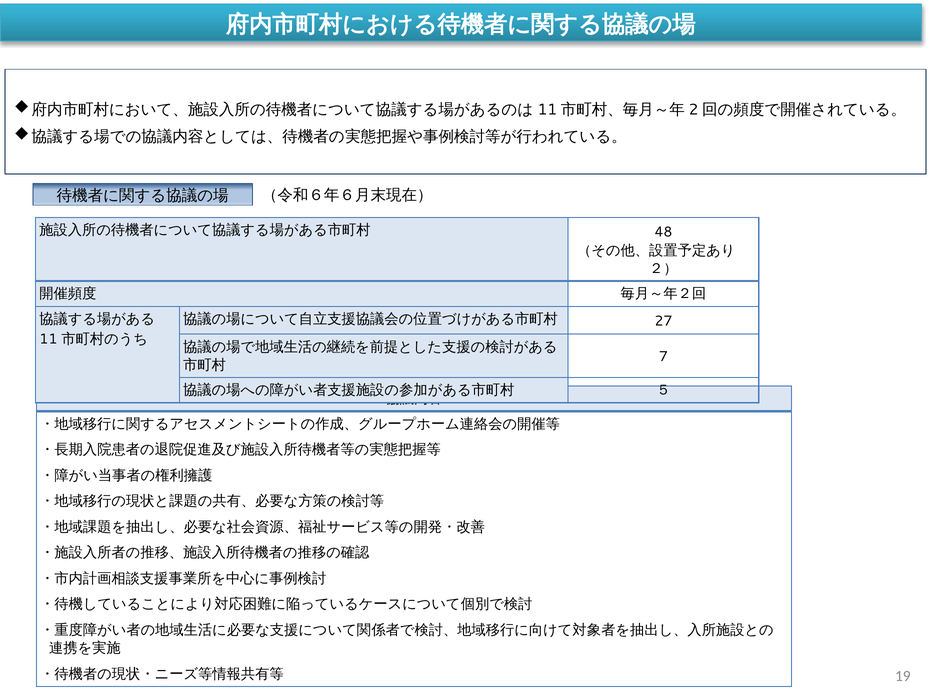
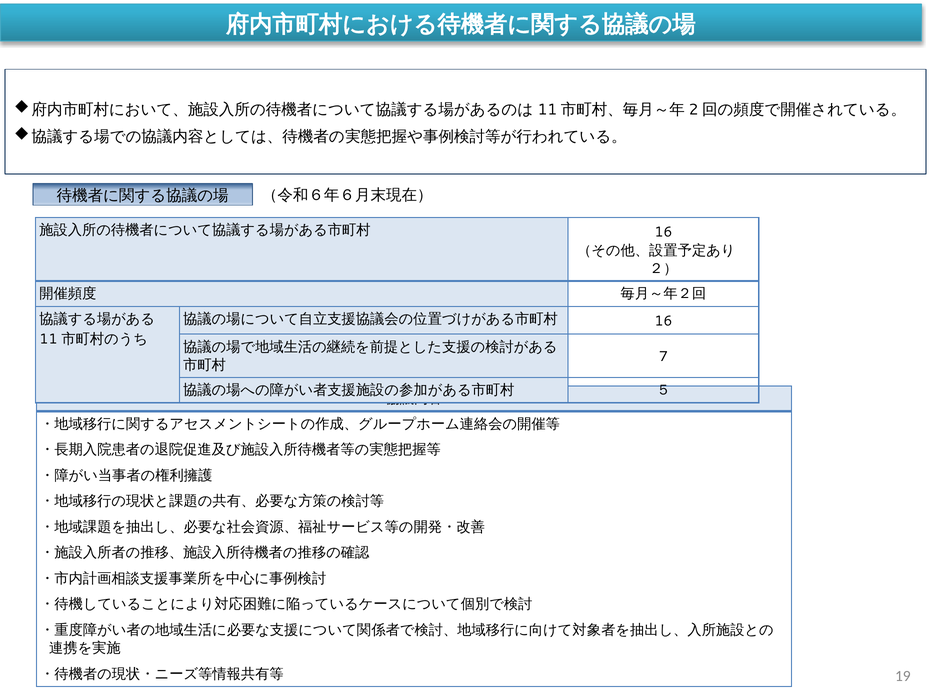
48: 48 -> 16 (663, 232)
27: 27 -> 16 (663, 321)
